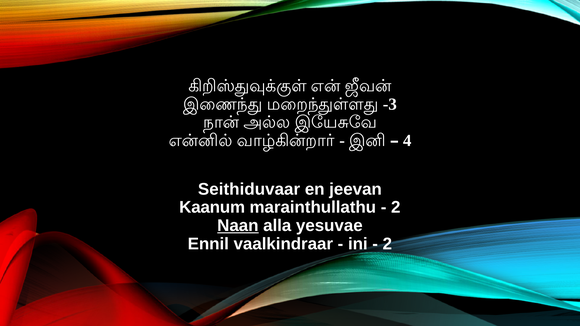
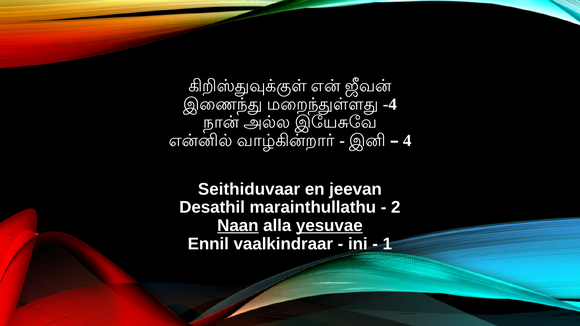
-3: -3 -> -4 (390, 104)
Kaanum: Kaanum -> Desathil (212, 208)
yesuvae underline: none -> present (329, 226)
2: 2 -> 1 (387, 244)
